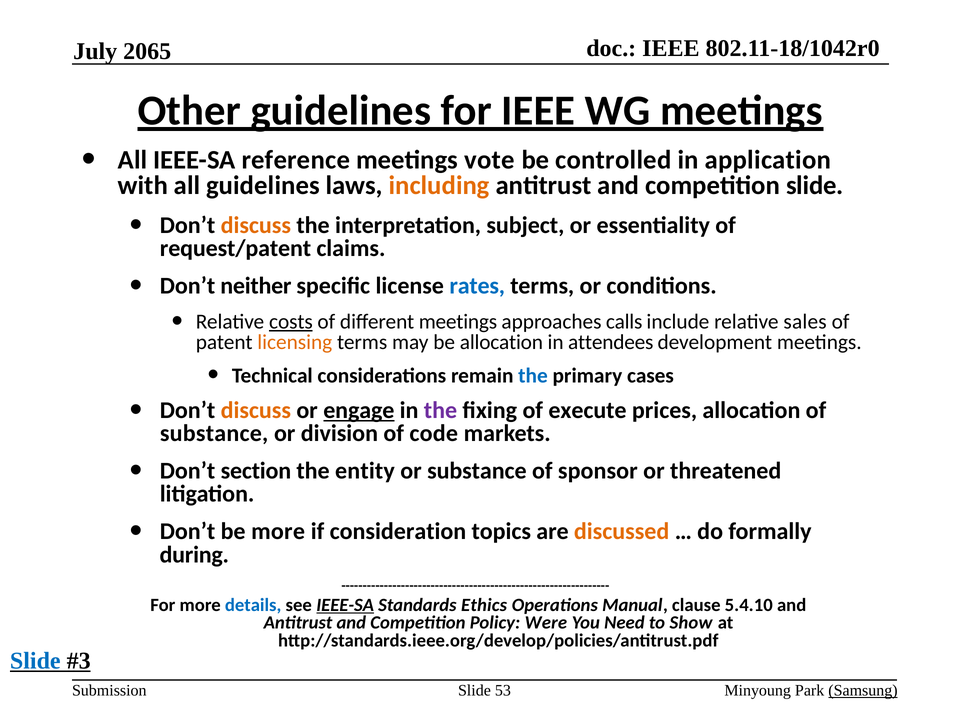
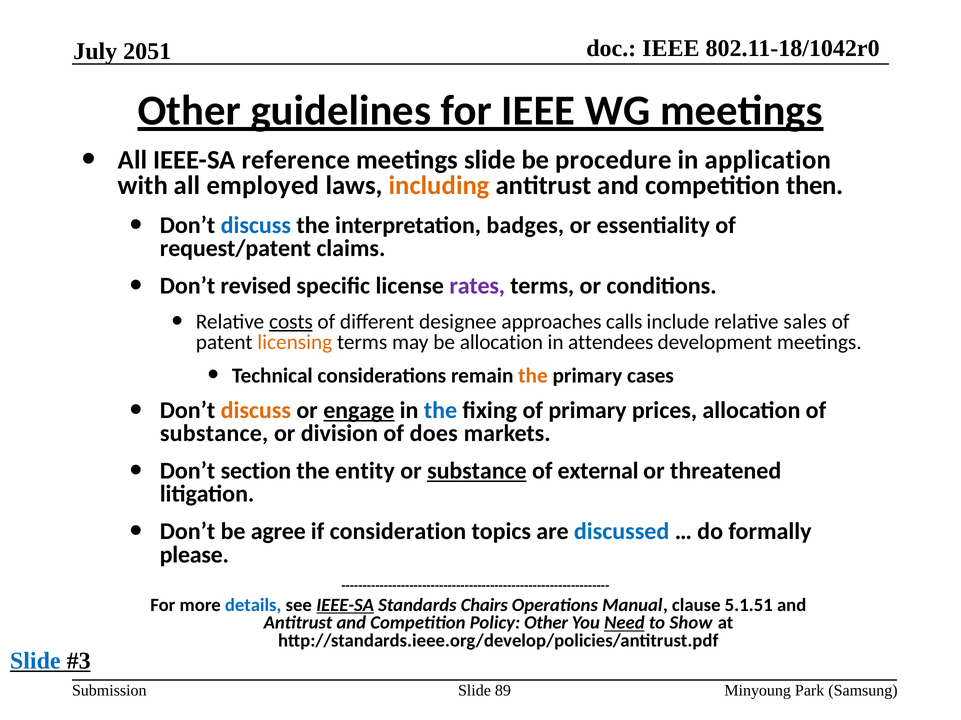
2065: 2065 -> 2051 (147, 51)
meetings vote: vote -> slide (490, 160)
controlled: controlled -> procedure (613, 160)
all guidelines: guidelines -> employed (263, 186)
competition slide: slide -> then (815, 186)
discuss colour: orange -> blue (256, 226)
subject: subject -> badges (525, 226)
neither: neither -> revised (256, 286)
rates colour: blue -> purple (477, 286)
different meetings: meetings -> designee (458, 322)
the colour: blue -> orange (533, 376)
the colour: purple -> blue (440, 411)
of execute: execute -> primary (588, 411)
code: code -> does (434, 434)
substance underline: none -> present (477, 472)
sponsor: sponsor -> external (598, 472)
be more: more -> agree (278, 532)
discussed colour: orange -> blue (622, 532)
during: during -> please (194, 555)
Ethics: Ethics -> Chairs (484, 606)
5.4.10: 5.4.10 -> 5.1.51 (749, 606)
Policy Were: Were -> Other (546, 623)
Need underline: none -> present (624, 623)
53: 53 -> 89 (503, 691)
Samsung underline: present -> none (863, 691)
